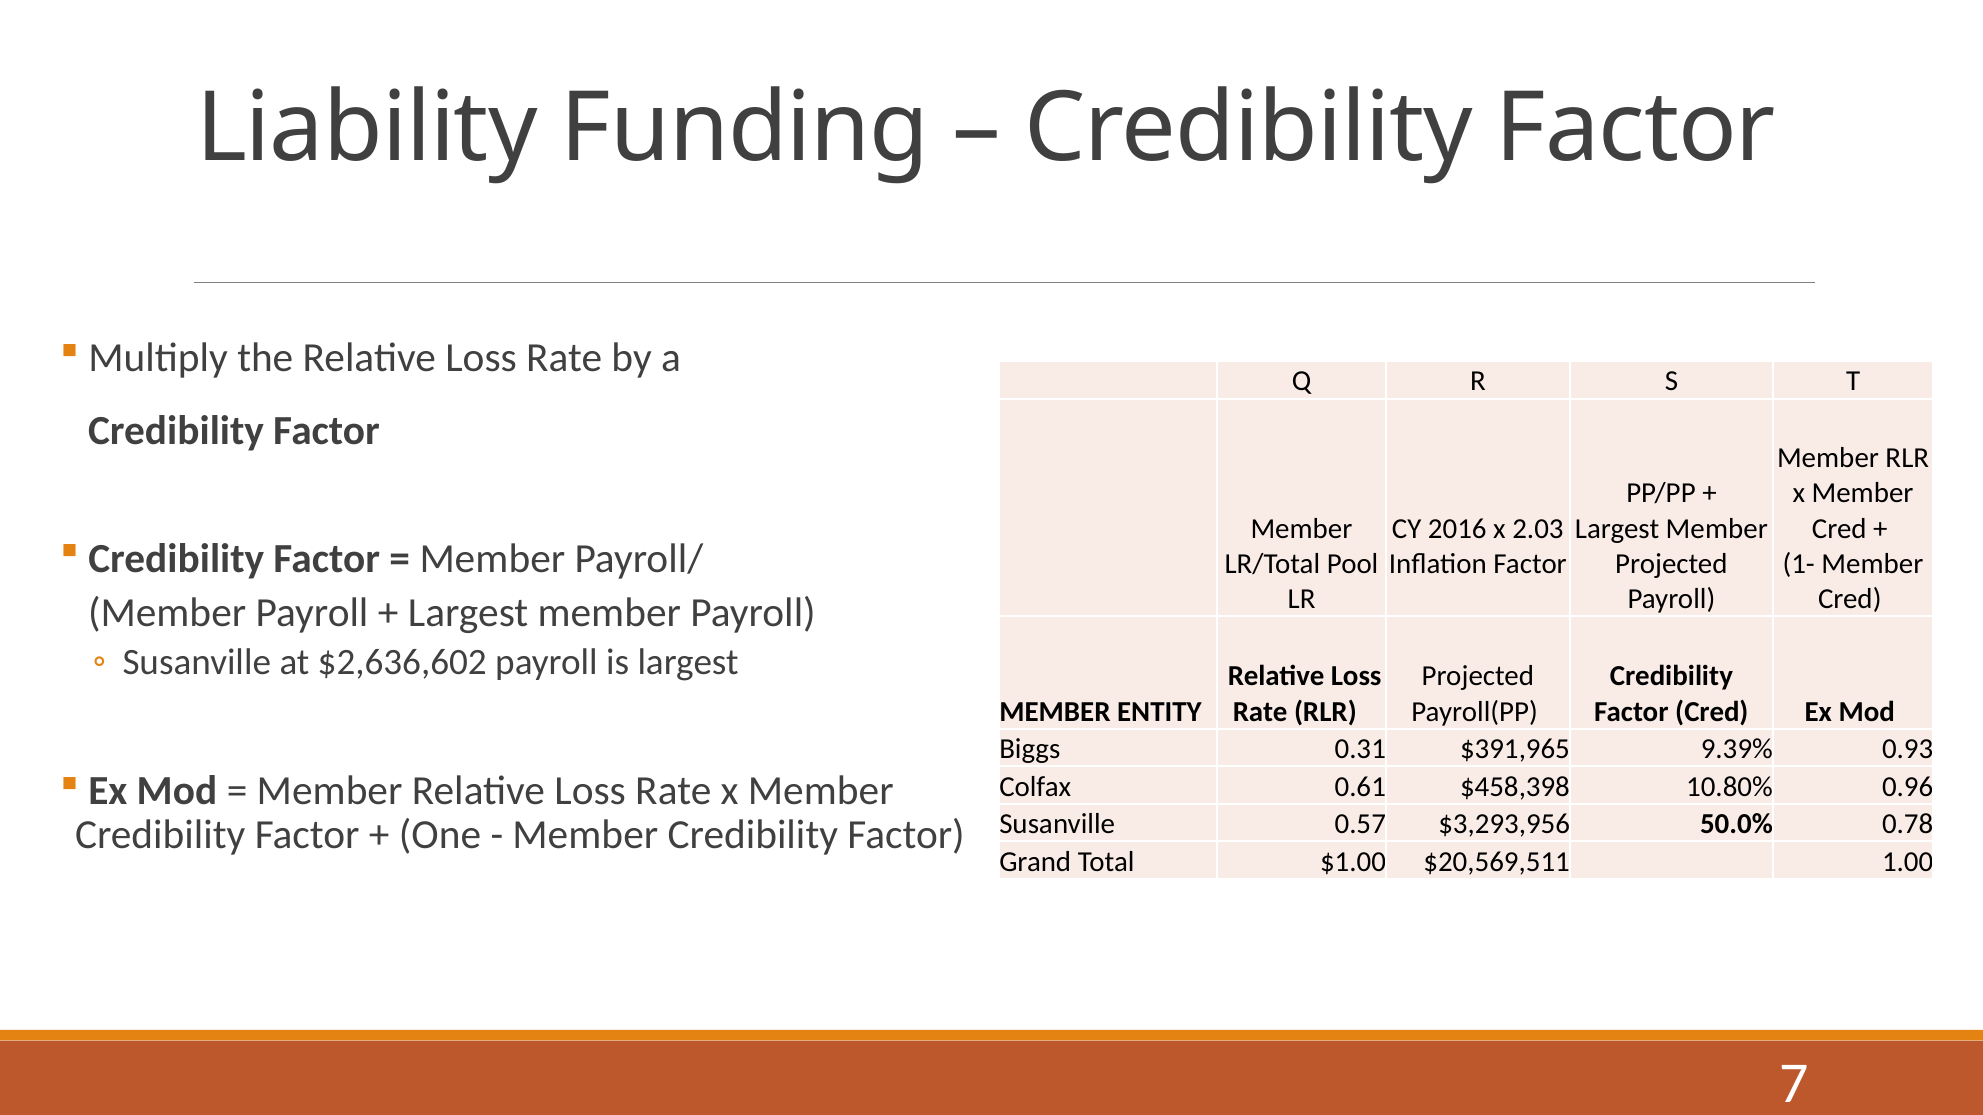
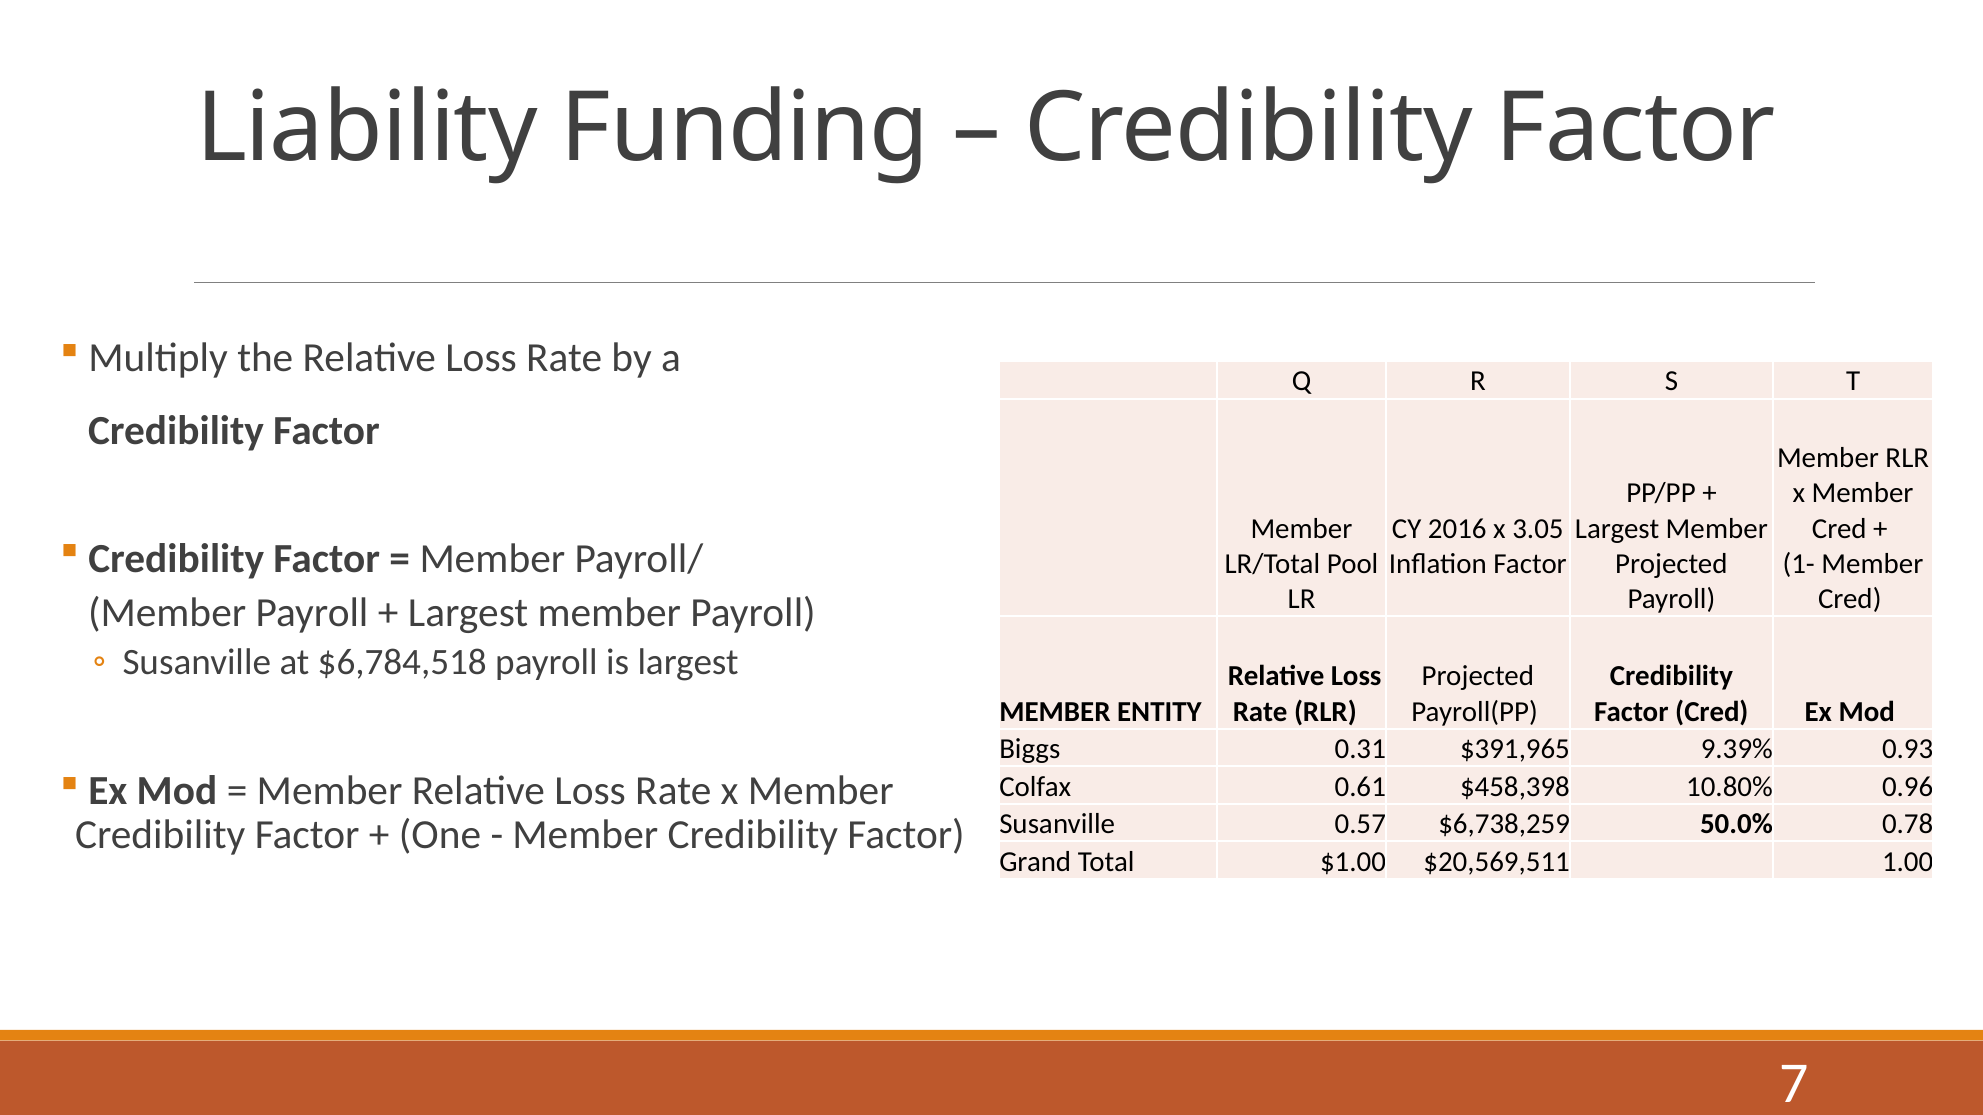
2.03: 2.03 -> 3.05 (1538, 529)
$2,636,602: $2,636,602 -> $6,784,518 (402, 663)
$3,293,956: $3,293,956 -> $6,738,259 (1504, 824)
